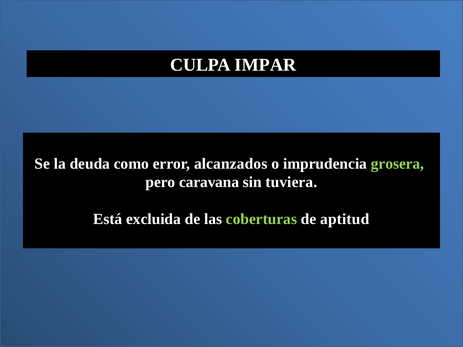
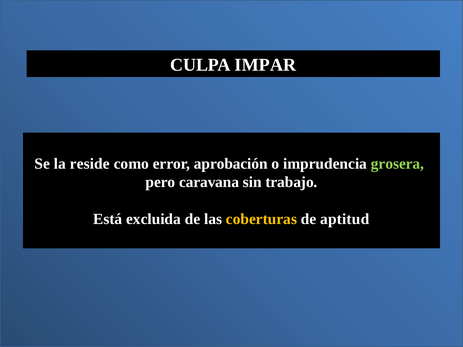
deuda: deuda -> reside (90, 164)
alcanzados: alcanzados -> aprobación (231, 164)
tuviera: tuviera -> trabajo (292, 182)
coberturas colour: light green -> yellow (261, 219)
